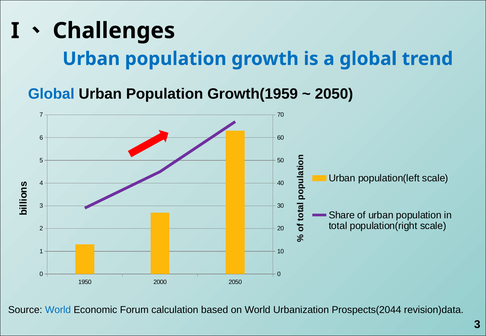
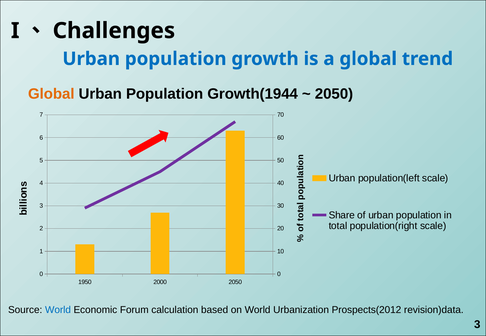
Global colour: blue -> orange (51, 94)
Growth(1959: Growth(1959 -> Growth(1944 (253, 94)
Prospects(2044: Prospects(2044 -> Prospects(2012 (366, 310)
